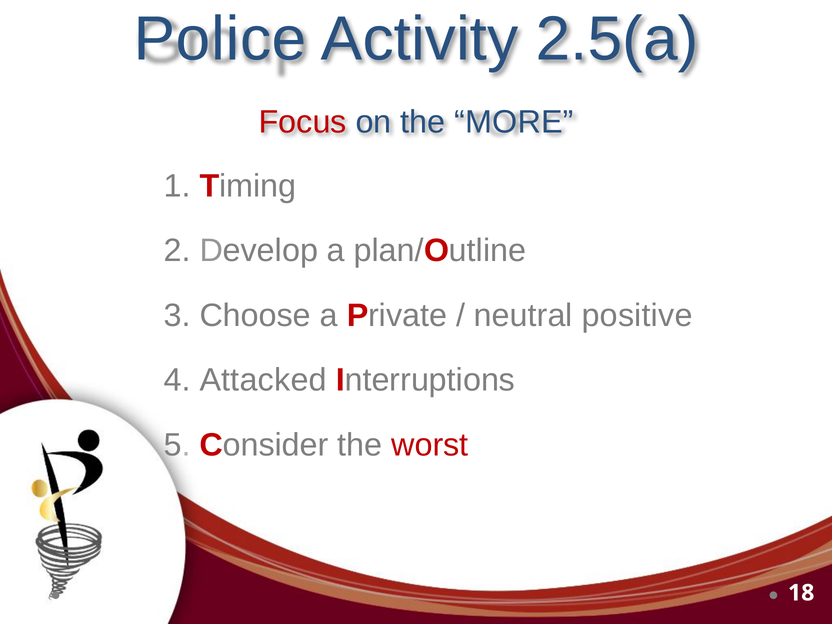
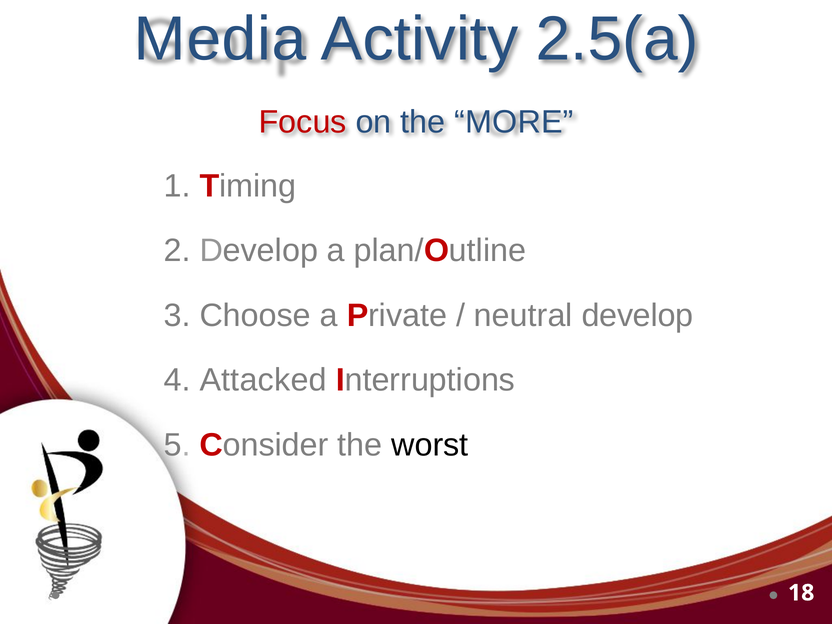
Police: Police -> Media (220, 39)
neutral positive: positive -> develop (637, 315)
worst colour: red -> black (430, 445)
